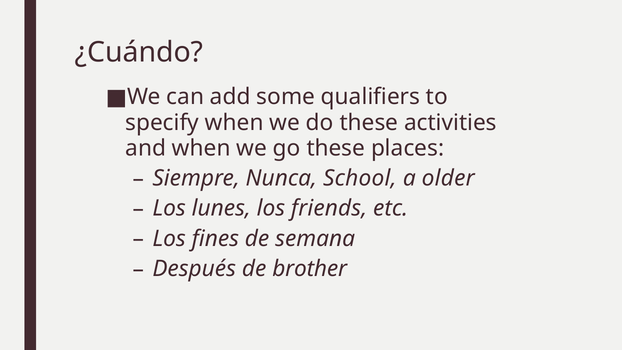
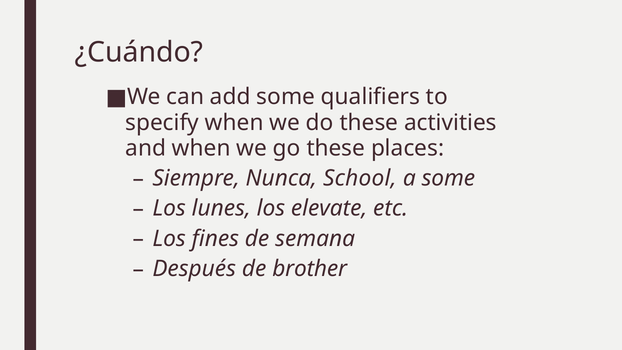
a older: older -> some (448, 178)
friends: friends -> elevate (329, 208)
